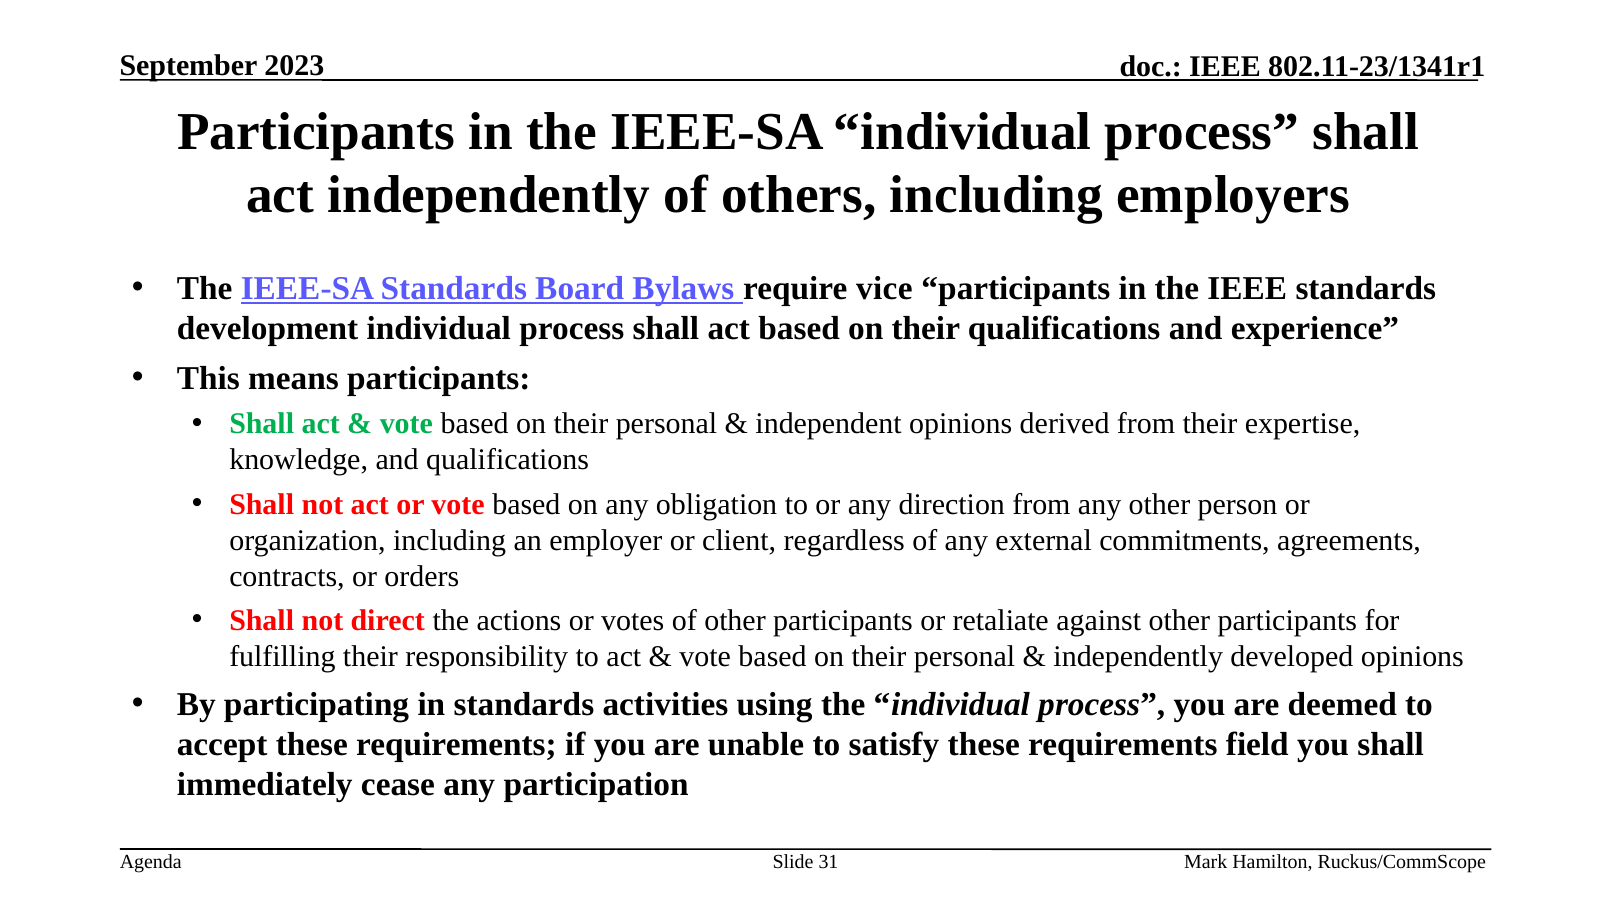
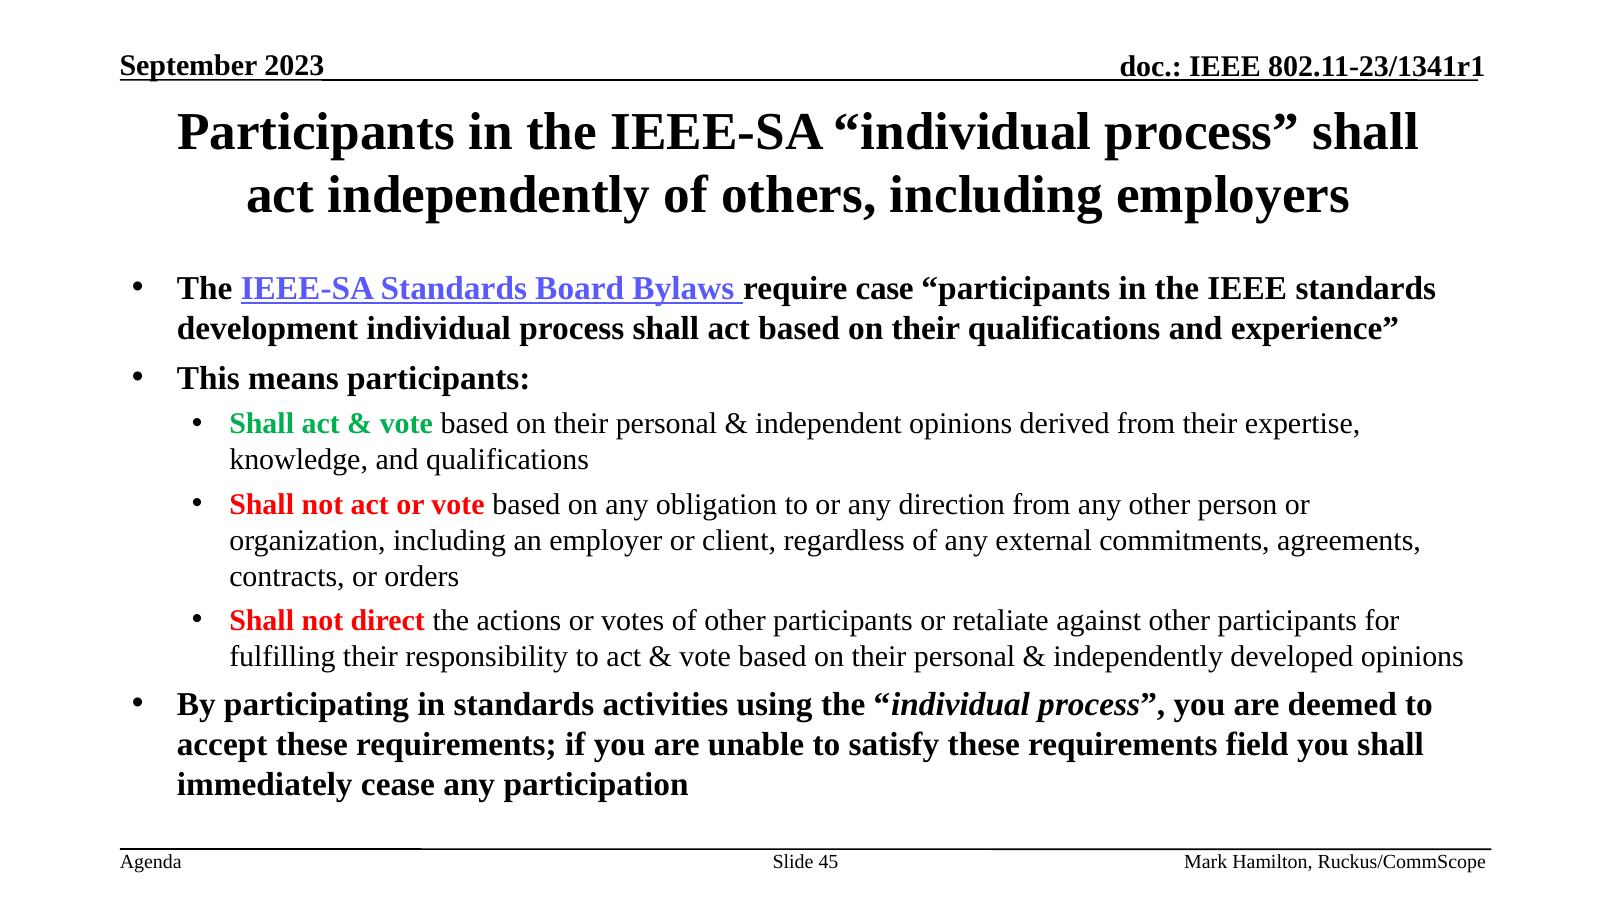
vice: vice -> case (885, 288)
31: 31 -> 45 (828, 862)
